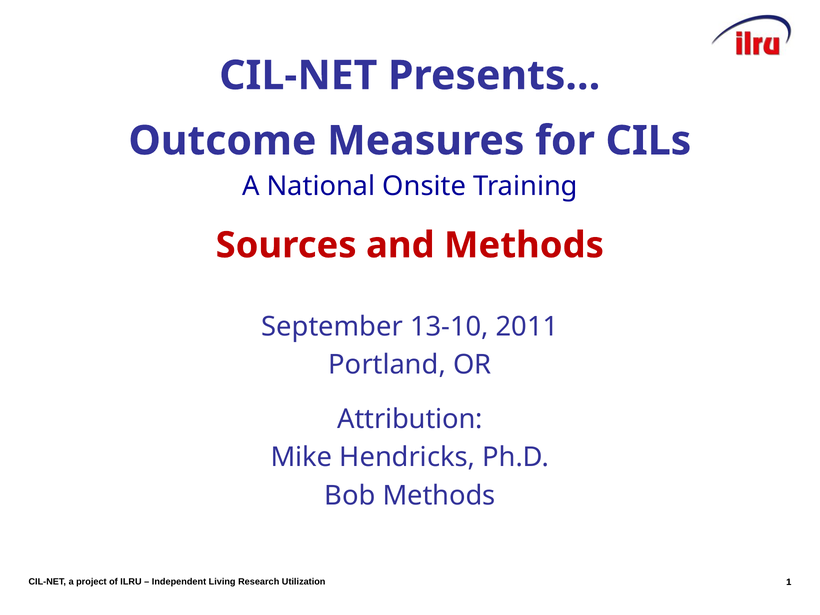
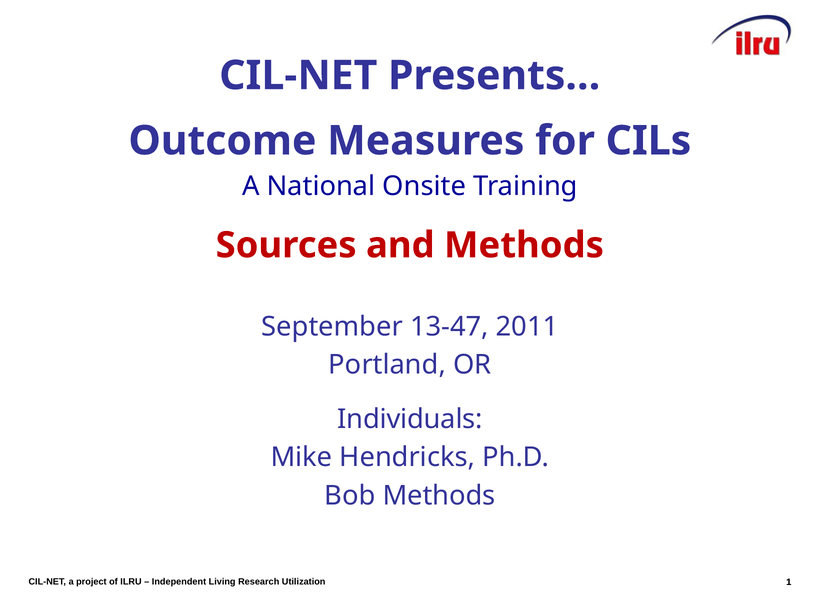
13-10: 13-10 -> 13-47 (449, 327)
Attribution: Attribution -> Individuals (410, 419)
